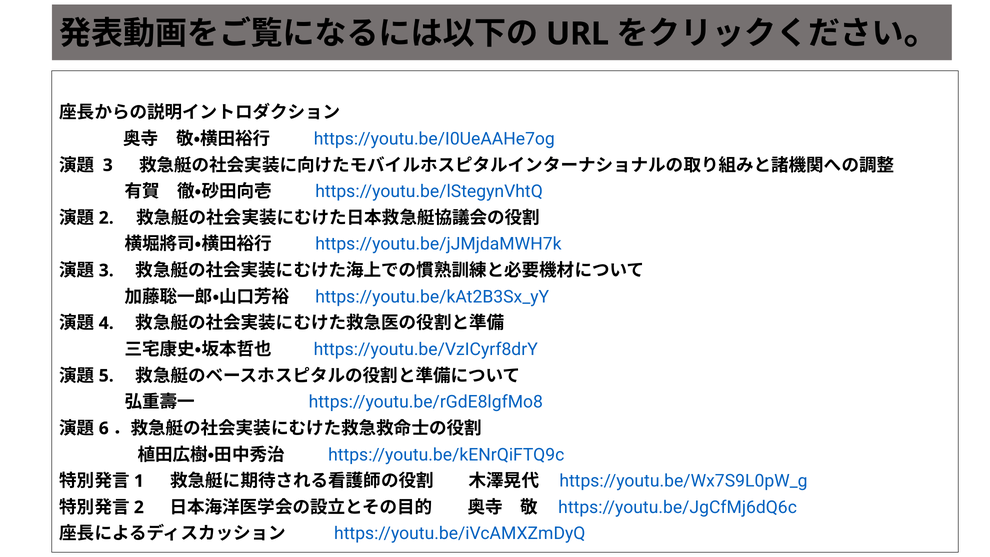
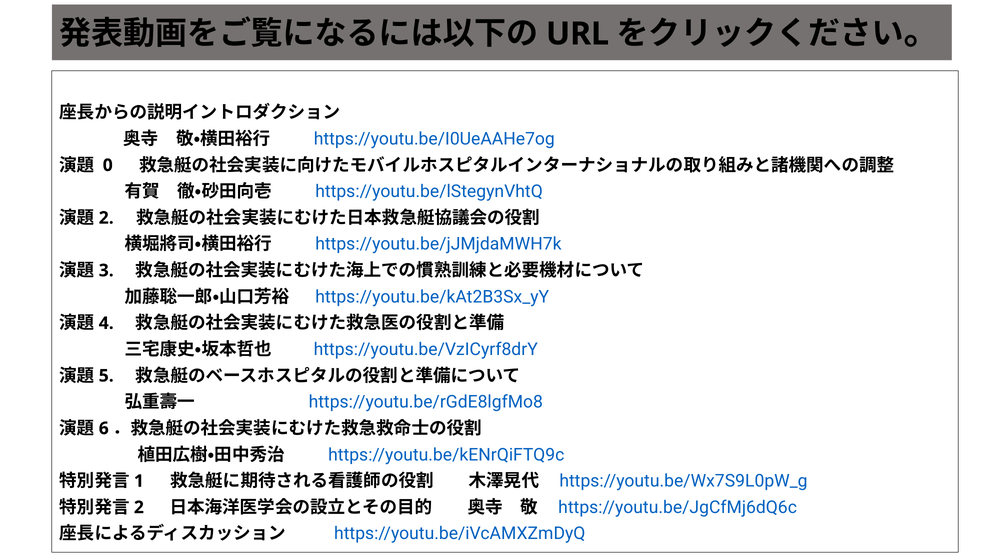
3: 3 -> 0 (108, 165)
